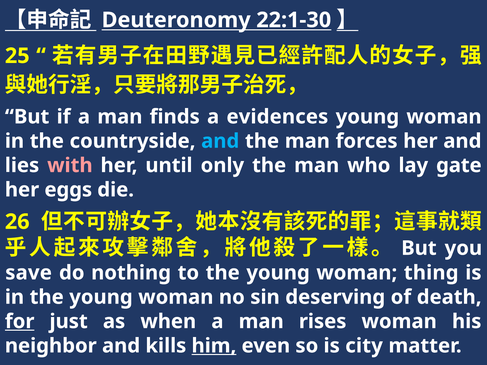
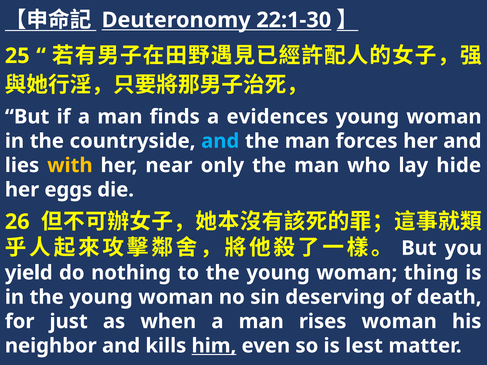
with colour: pink -> yellow (70, 166)
until: until -> near (169, 166)
gate: gate -> hide (459, 166)
save: save -> yield (29, 273)
for underline: present -> none (20, 322)
city: city -> lest (364, 346)
